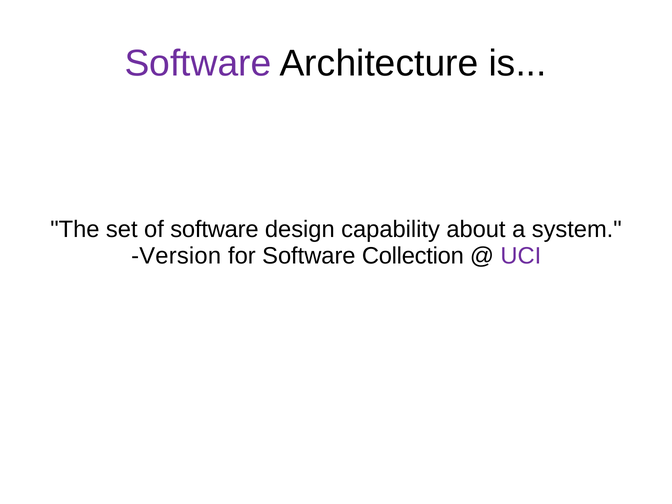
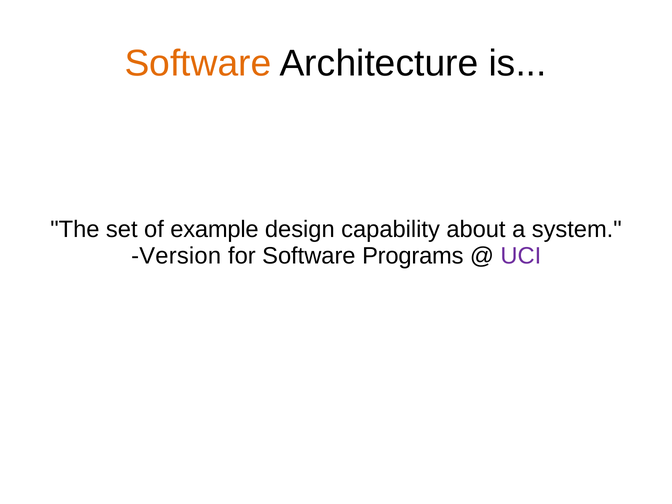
Software colour: purple -> orange (198, 64)
of software: software -> example (214, 229)
Collection: Collection -> Programs (413, 256)
